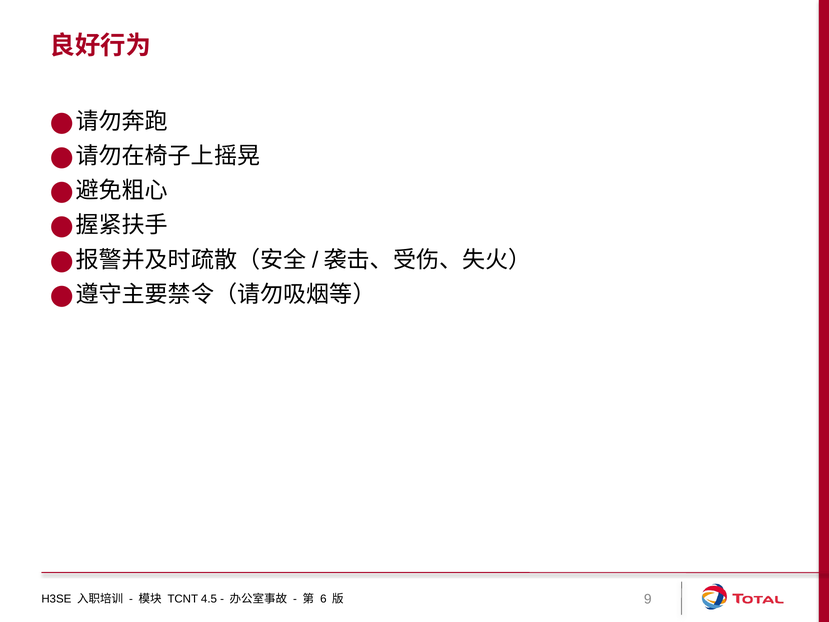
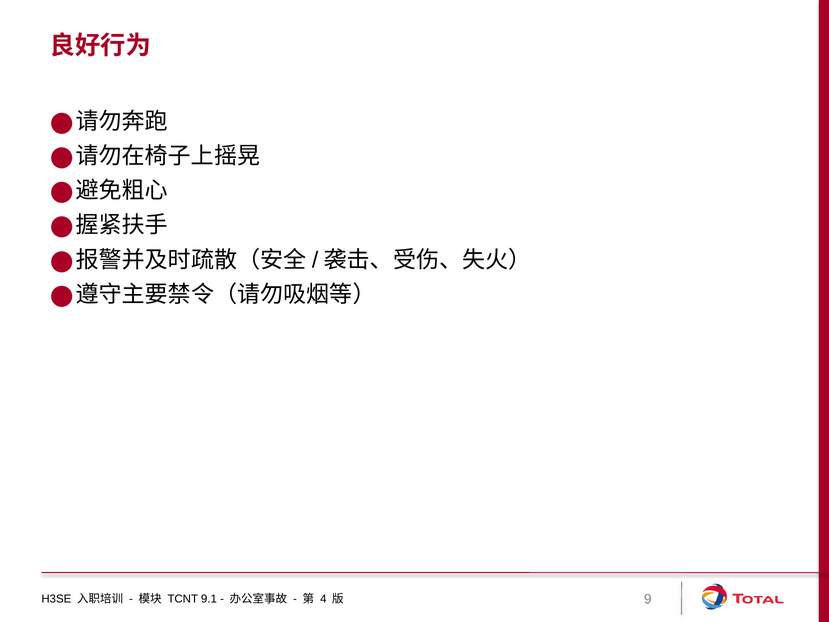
4.5: 4.5 -> 9.1 (209, 599)
6: 6 -> 4 (323, 599)
